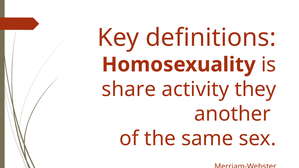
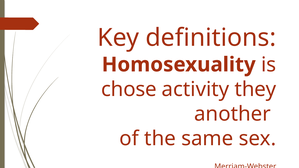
share: share -> chose (129, 89)
